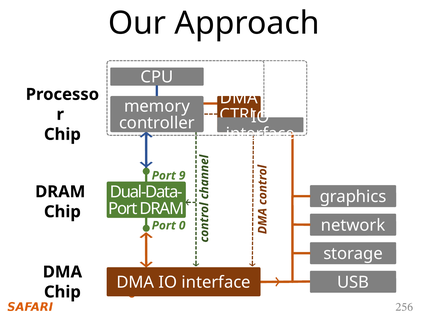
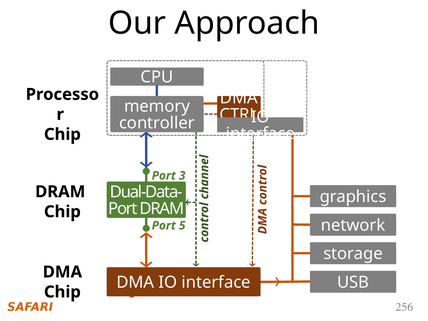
9: 9 -> 3 (182, 176)
0: 0 -> 5 (182, 226)
